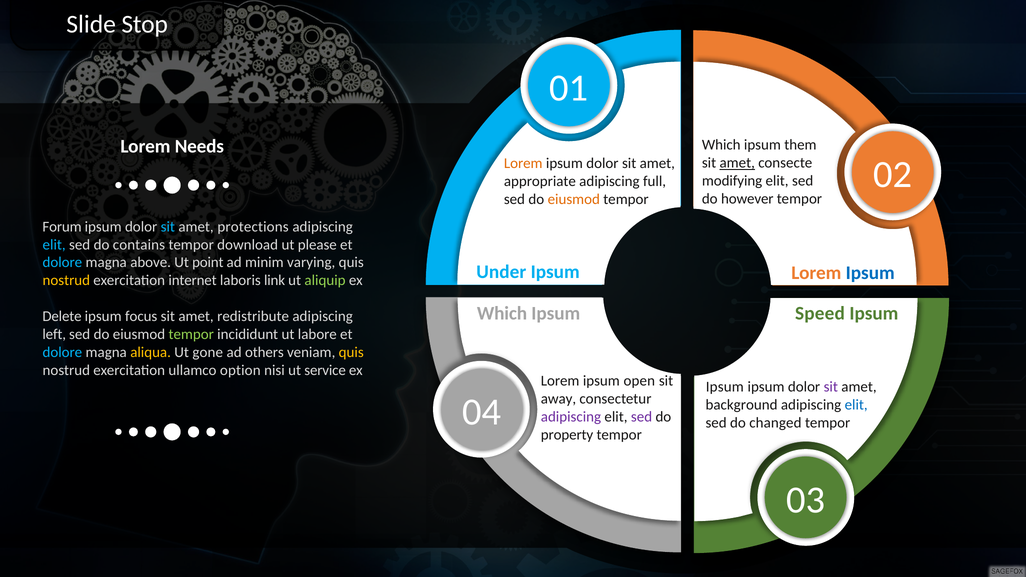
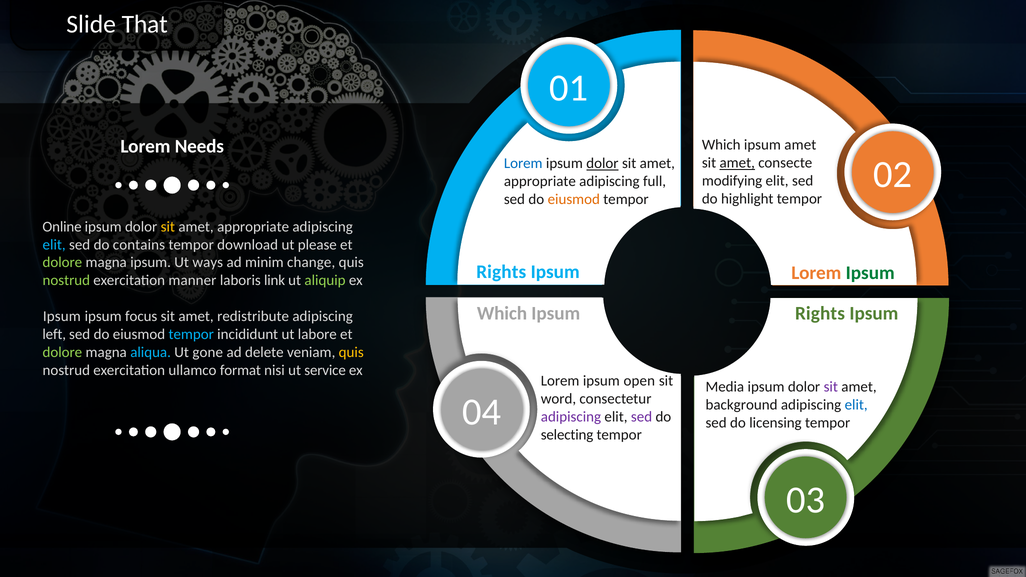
Stop: Stop -> That (145, 24)
ipsum them: them -> amet (800, 145)
Lorem colour: orange -> blue (523, 164)
dolor underline: none -> present (602, 164)
however: however -> highlight (747, 199)
Forum: Forum -> Online (62, 227)
sit colour: light blue -> yellow (168, 227)
protections: protections -> appropriate (253, 227)
dolore colour: light blue -> light green (62, 263)
magna above: above -> ipsum (151, 263)
point: point -> ways (208, 263)
varying: varying -> change (311, 263)
Under: Under -> Rights (501, 272)
Ipsum colour: blue -> green (870, 273)
nostrud colour: yellow -> light green (66, 281)
internet: internet -> manner (192, 281)
Speed: Speed -> Rights (820, 314)
Delete: Delete -> Ipsum (62, 316)
tempor colour: light green -> light blue (191, 334)
dolore colour: light blue -> light green (62, 352)
aliqua colour: yellow -> light blue (151, 352)
others: others -> delete (264, 352)
option: option -> format (240, 370)
Ipsum: Ipsum -> Media (725, 387)
away: away -> word (558, 399)
changed: changed -> licensing (775, 423)
property: property -> selecting (567, 435)
